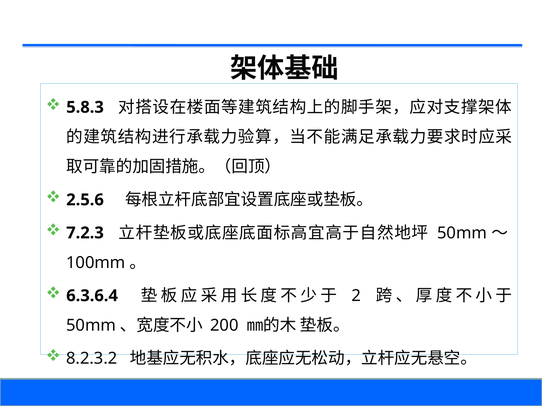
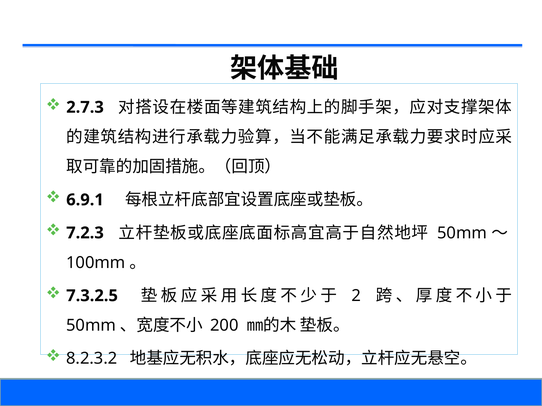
5.8.3: 5.8.3 -> 2.7.3 (85, 107)
2.5.6: 2.5.6 -> 6.9.1 (85, 200)
6.3.6.4: 6.3.6.4 -> 7.3.2.5 (92, 296)
